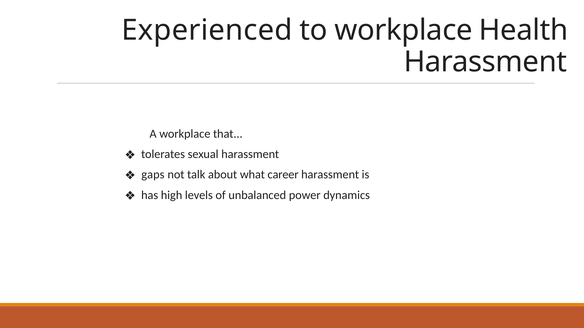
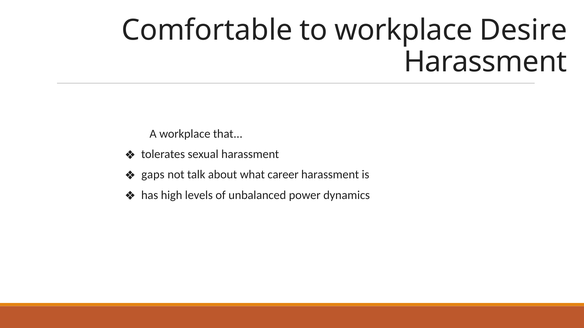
Experienced: Experienced -> Comfortable (207, 30)
Health: Health -> Desire (523, 30)
